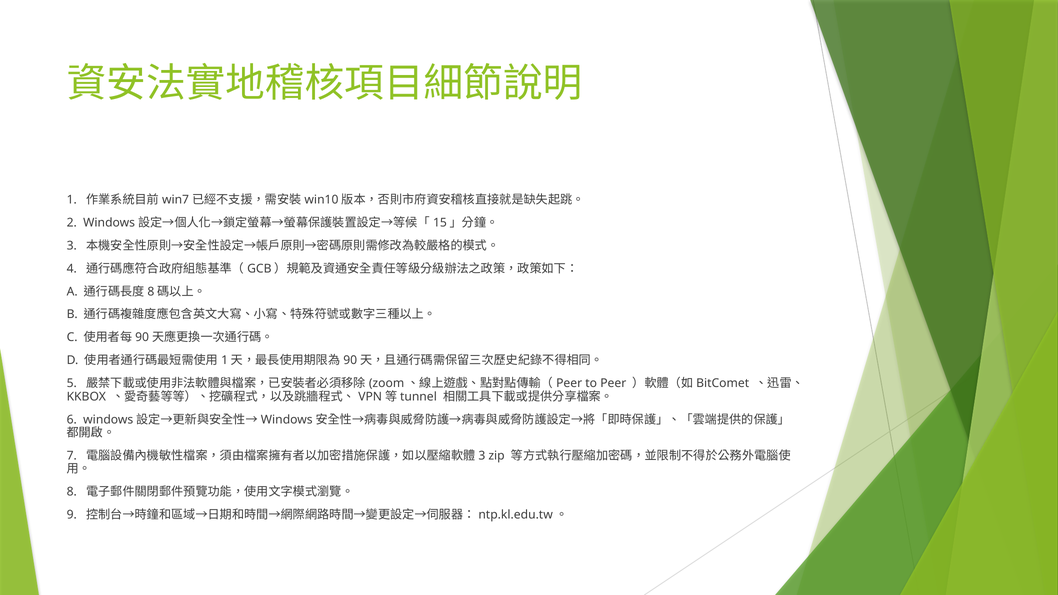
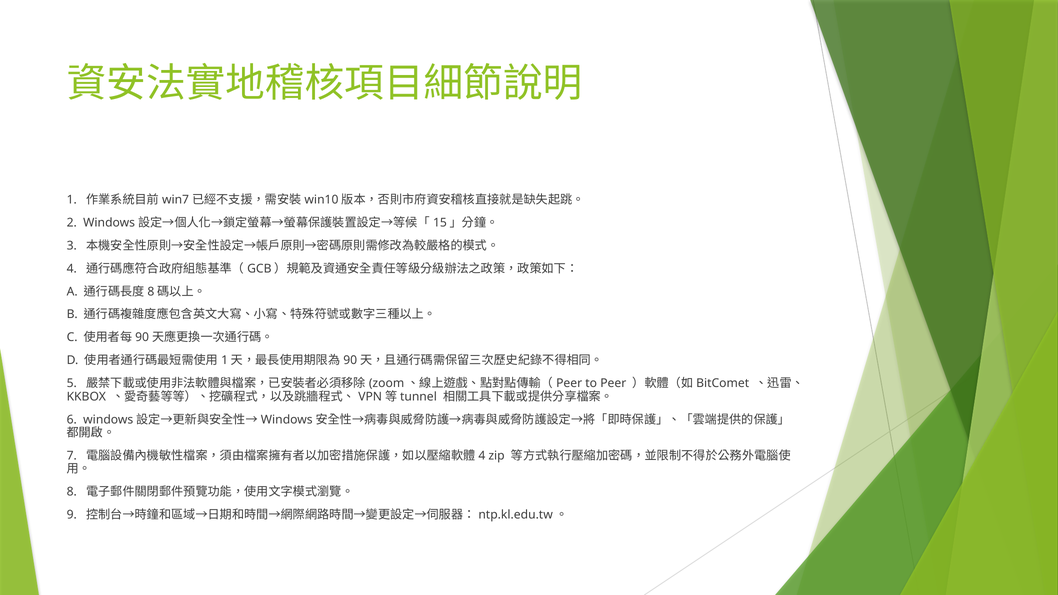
3: 3 -> 4 (482, 456)
